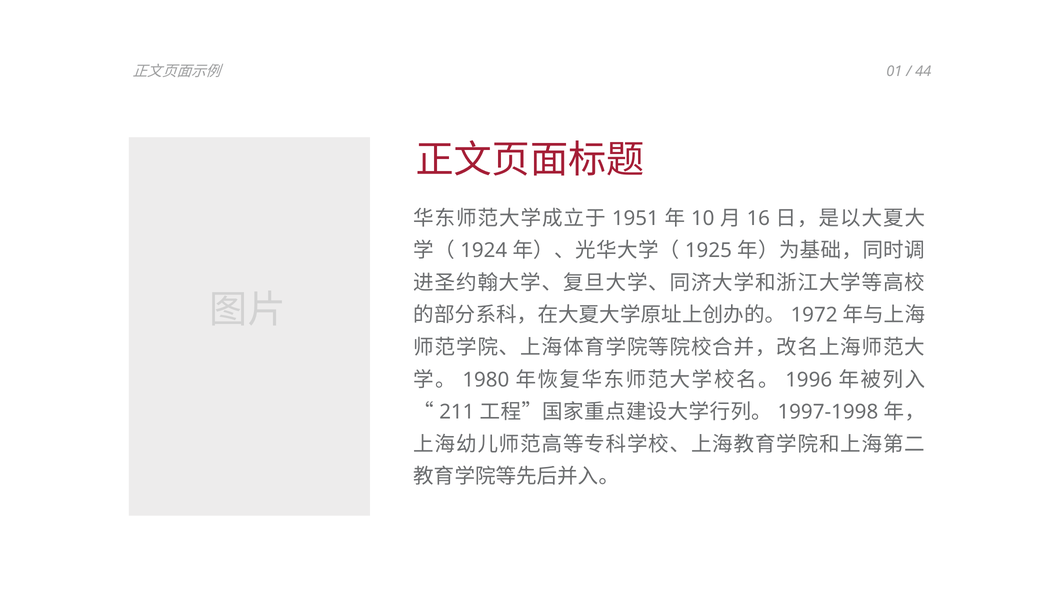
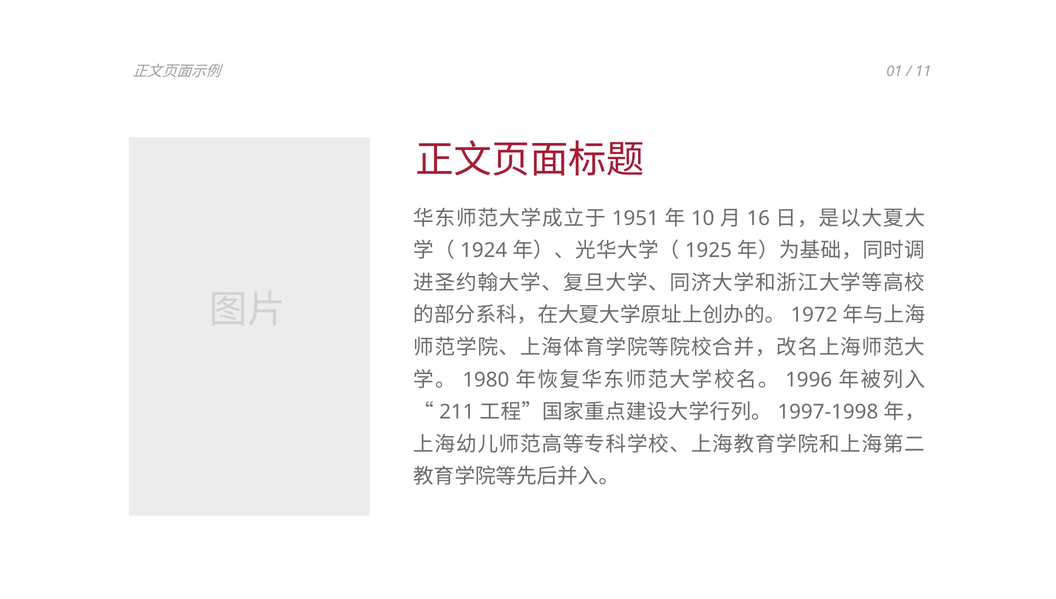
44: 44 -> 11 (923, 71)
